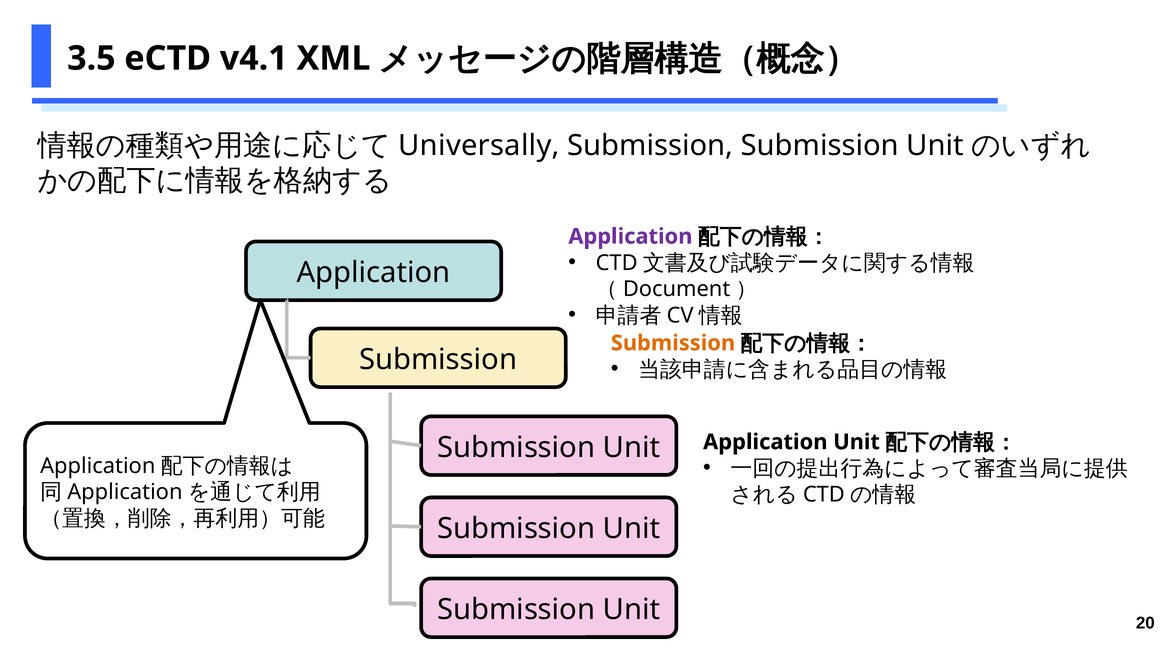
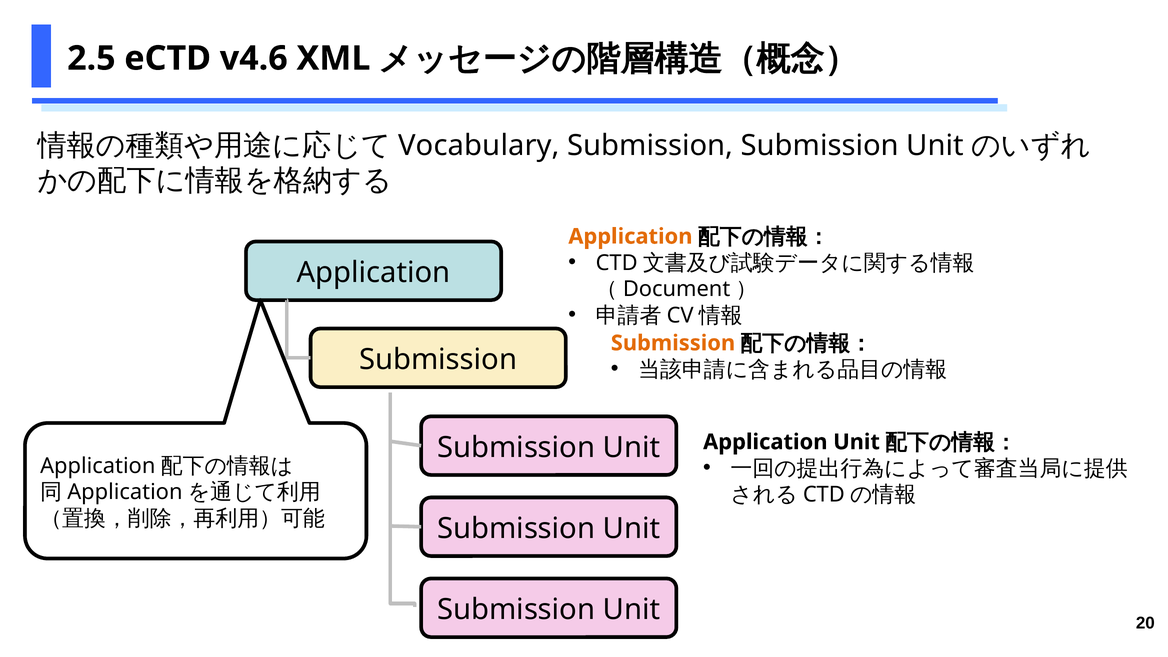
3.5: 3.5 -> 2.5 (91, 58)
v4.1: v4.1 -> v4.6 (254, 58)
Universally: Universally -> Vocabulary (479, 145)
Application colour: purple -> orange (630, 236)
